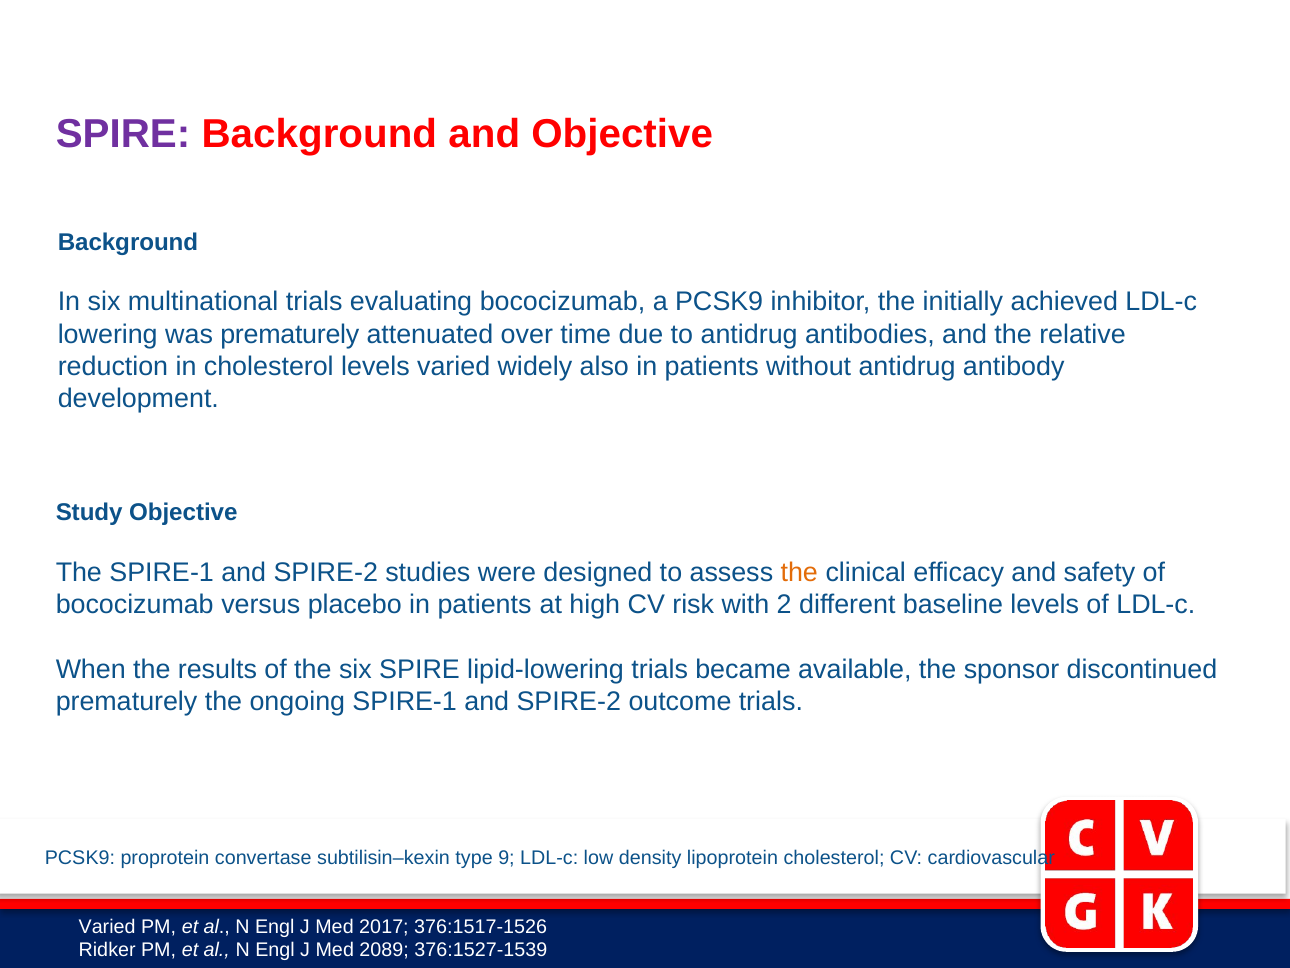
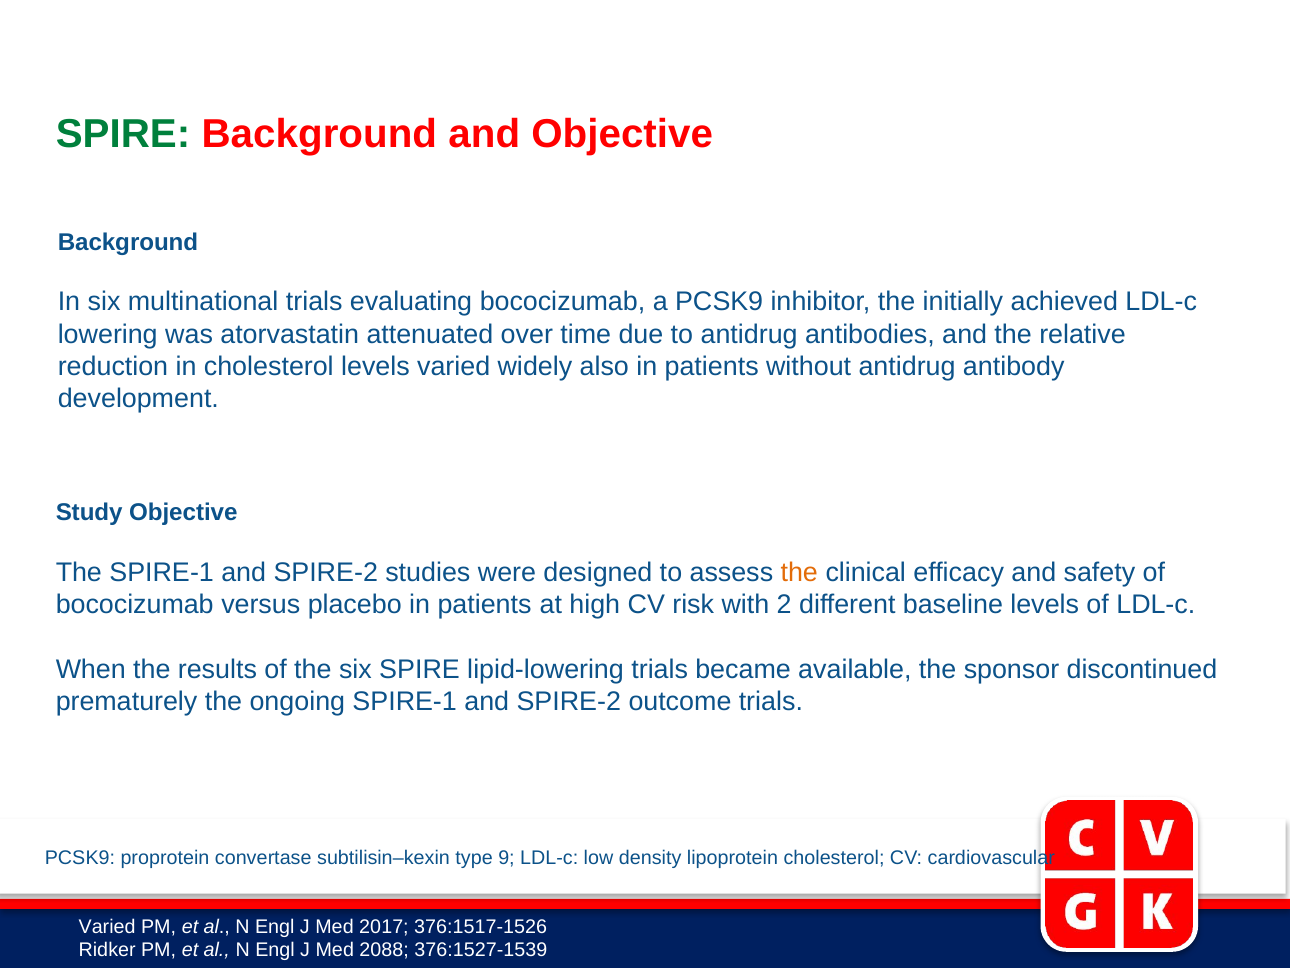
SPIRE colour: purple -> green (123, 134)
was prematurely: prematurely -> atorvastatin (290, 334)
2089: 2089 -> 2088 (384, 950)
